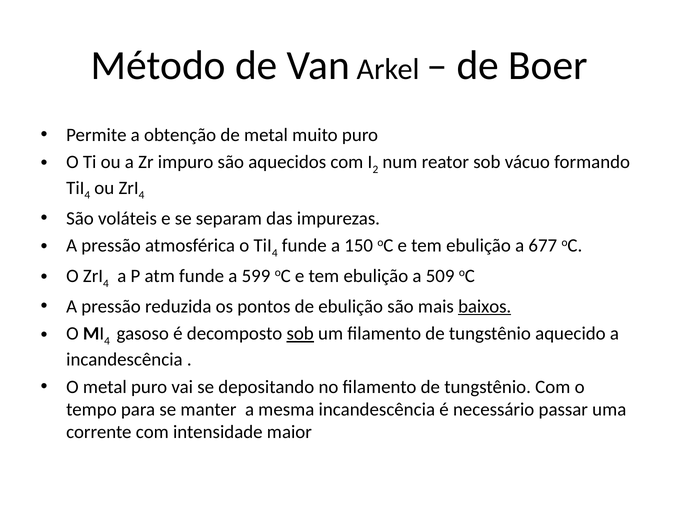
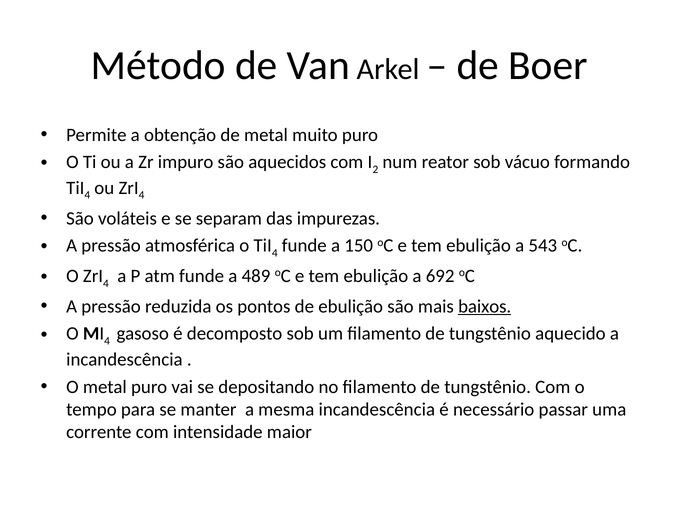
677: 677 -> 543 (543, 246)
599: 599 -> 489 (256, 276)
509: 509 -> 692 (440, 276)
sob underline: present -> none (300, 334)
